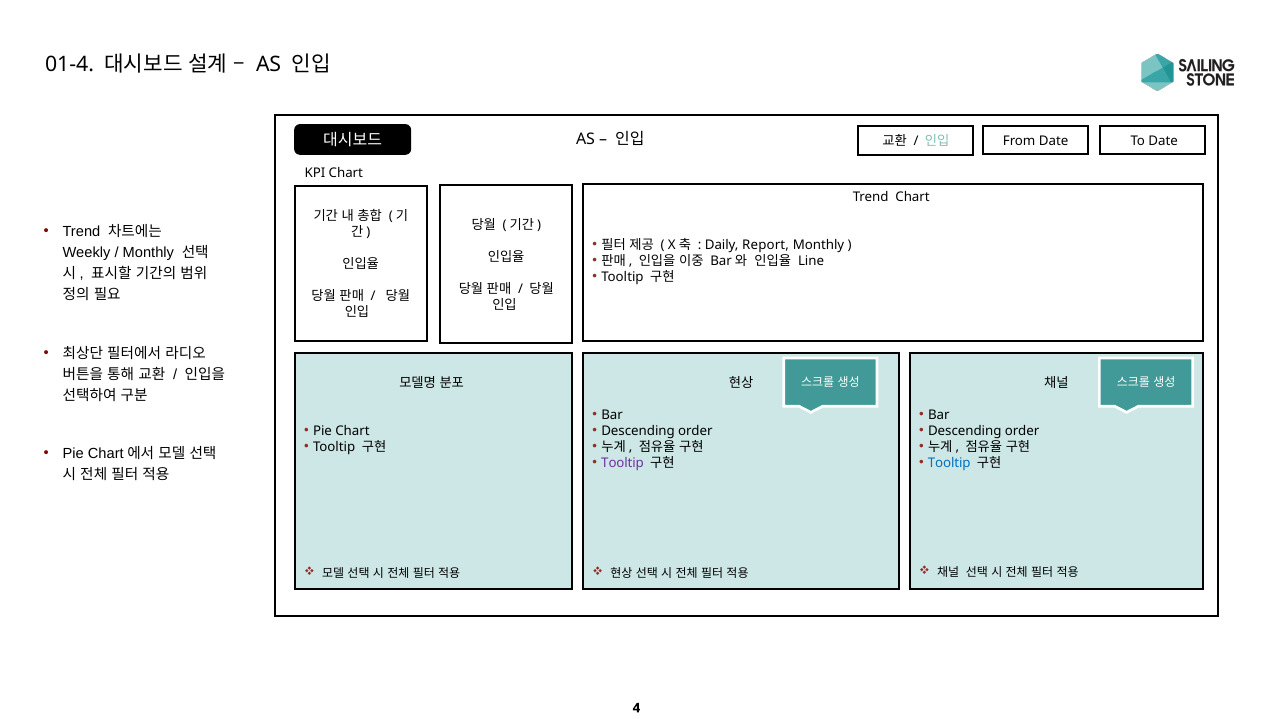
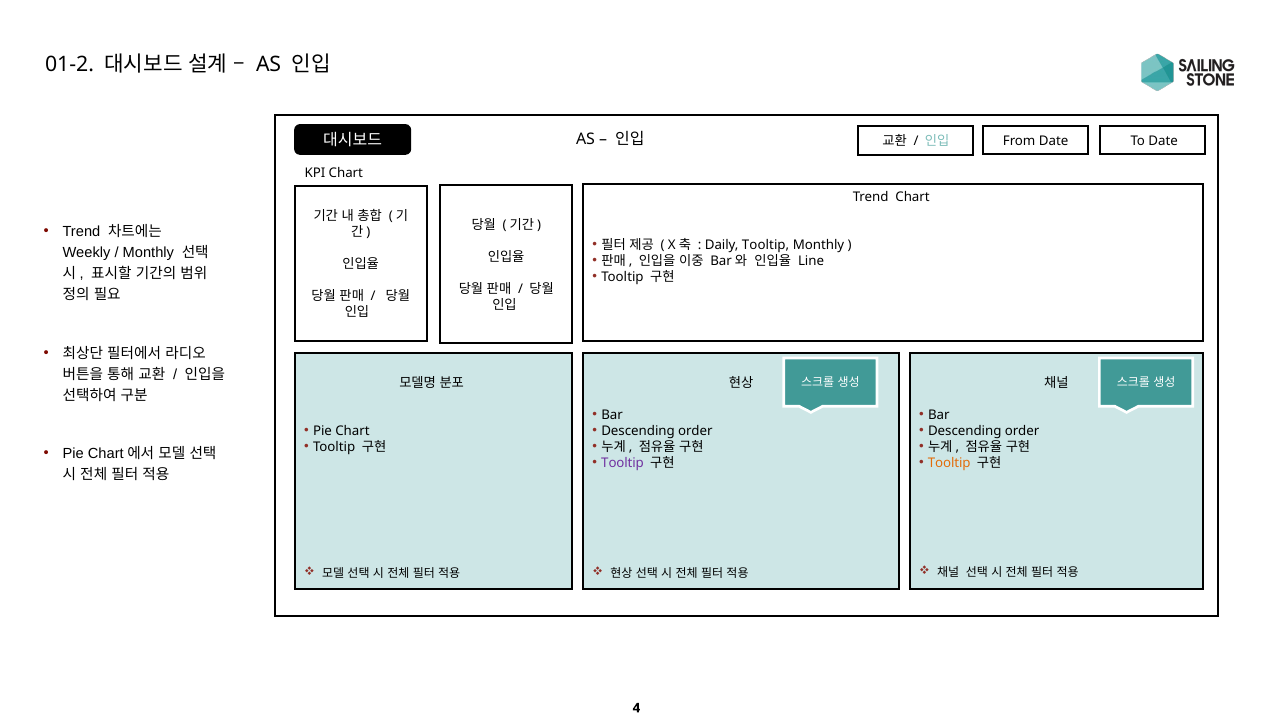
01-4: 01-4 -> 01-2 (70, 64)
Daily Report: Report -> Tooltip (766, 245)
Tooltip colour: blue -> orange (949, 463)
